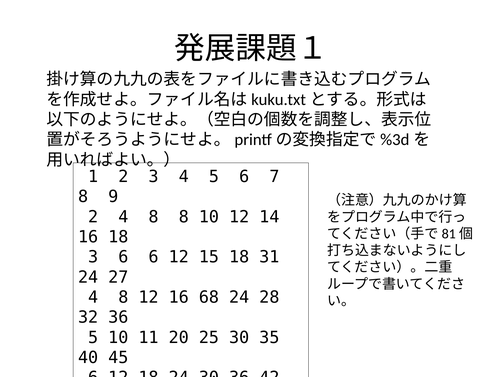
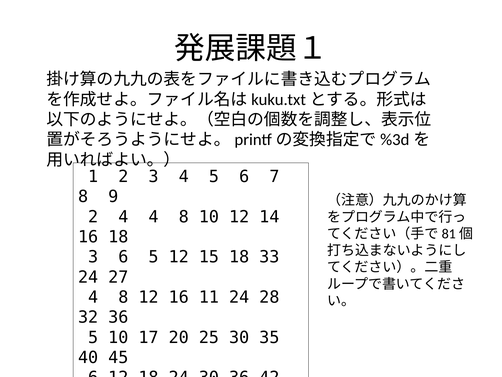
2 4 8: 8 -> 4 (154, 217)
6 6: 6 -> 5 (154, 257)
31: 31 -> 33 (269, 257)
68: 68 -> 11 (209, 297)
11: 11 -> 17 (148, 337)
